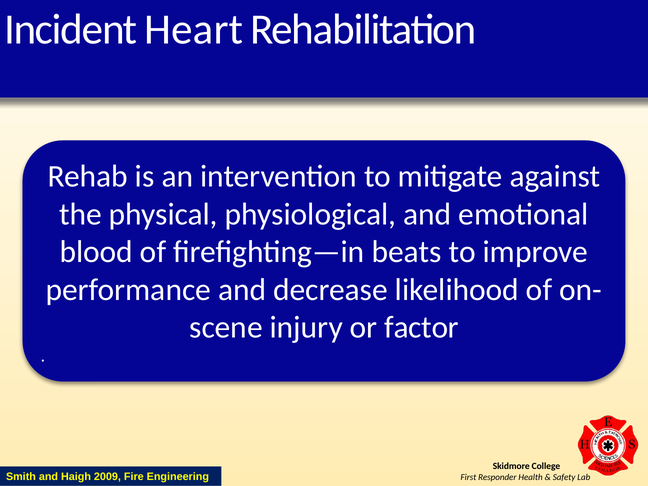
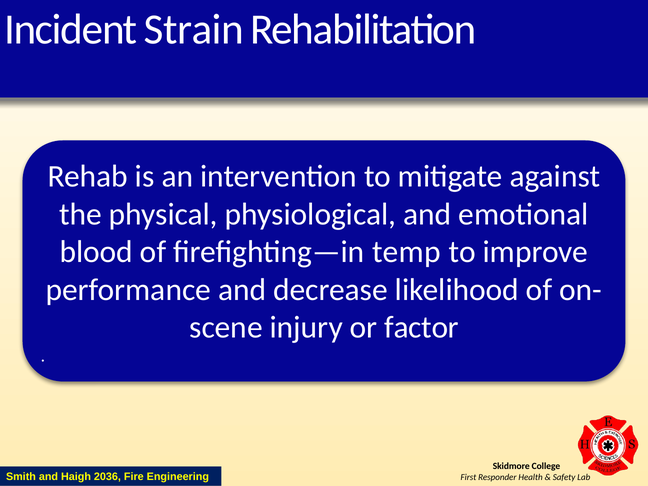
Heart: Heart -> Strain (194, 29)
beats: beats -> temp (406, 252)
2009: 2009 -> 2036 (107, 477)
